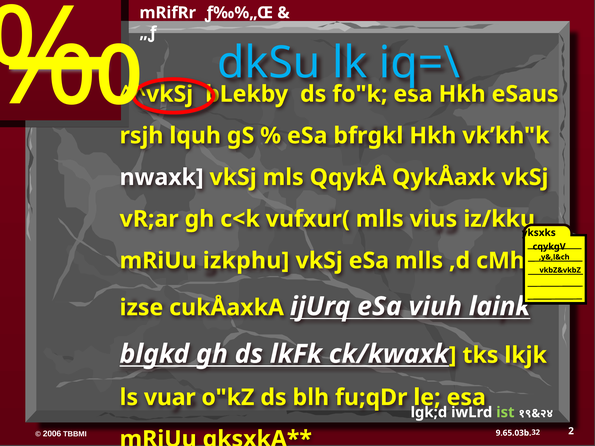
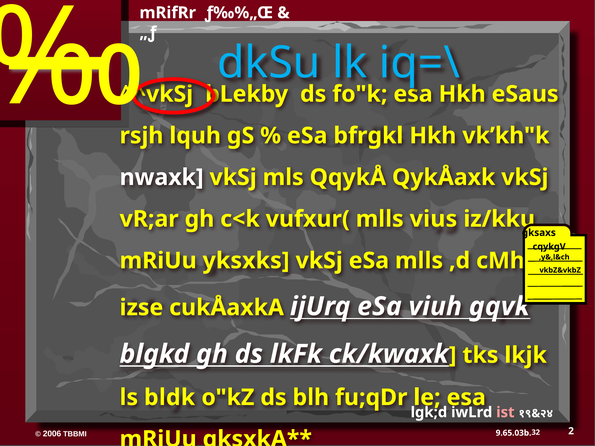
yksxks: yksxks -> gksaxs (539, 233)
izkphu: izkphu -> yksxks (246, 261)
laink: laink -> gqvk (499, 307)
vuar: vuar -> bldk (170, 398)
ist colour: light green -> pink (505, 413)
